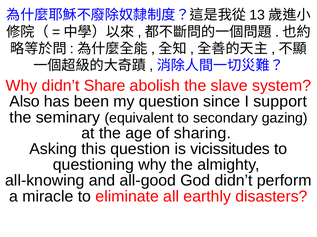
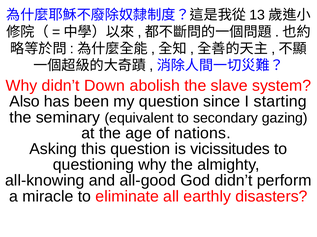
Share: Share -> Down (105, 86)
support: support -> starting (280, 102)
sharing: sharing -> nations (202, 134)
